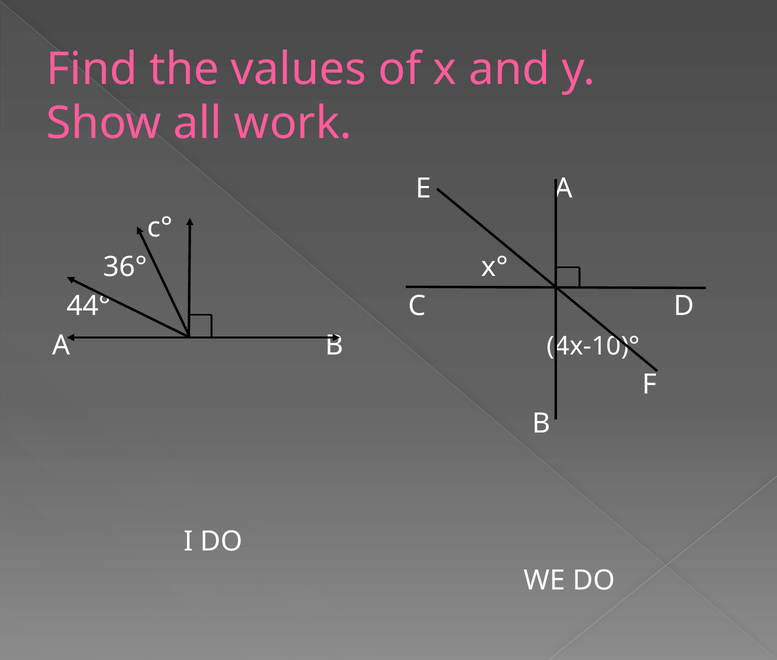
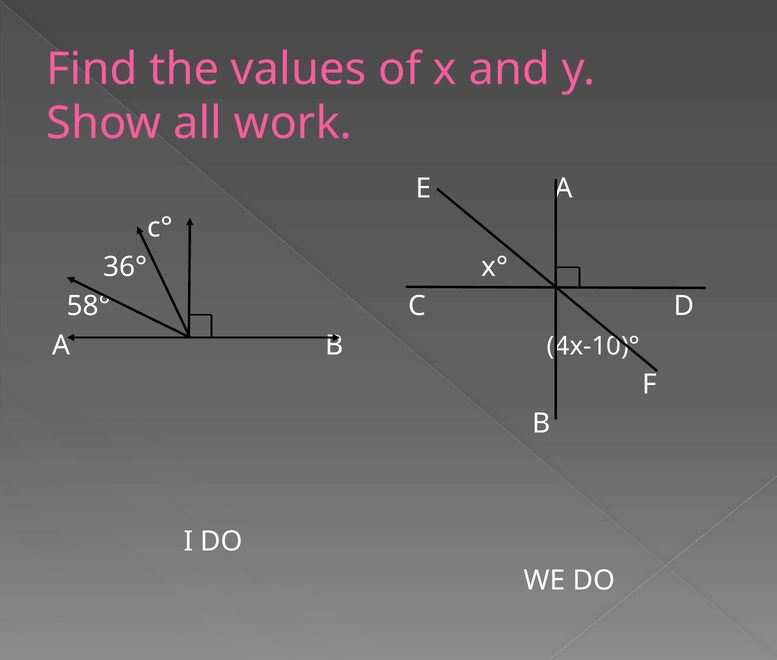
44°: 44° -> 58° (89, 306)
